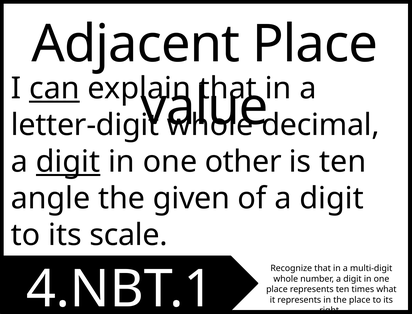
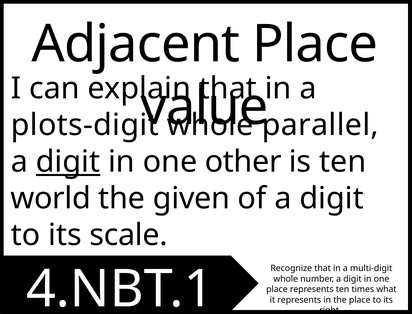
can underline: present -> none (54, 89)
letter-digit: letter-digit -> plots-digit (85, 125)
decimal: decimal -> parallel (320, 125)
angle: angle -> world (51, 198)
